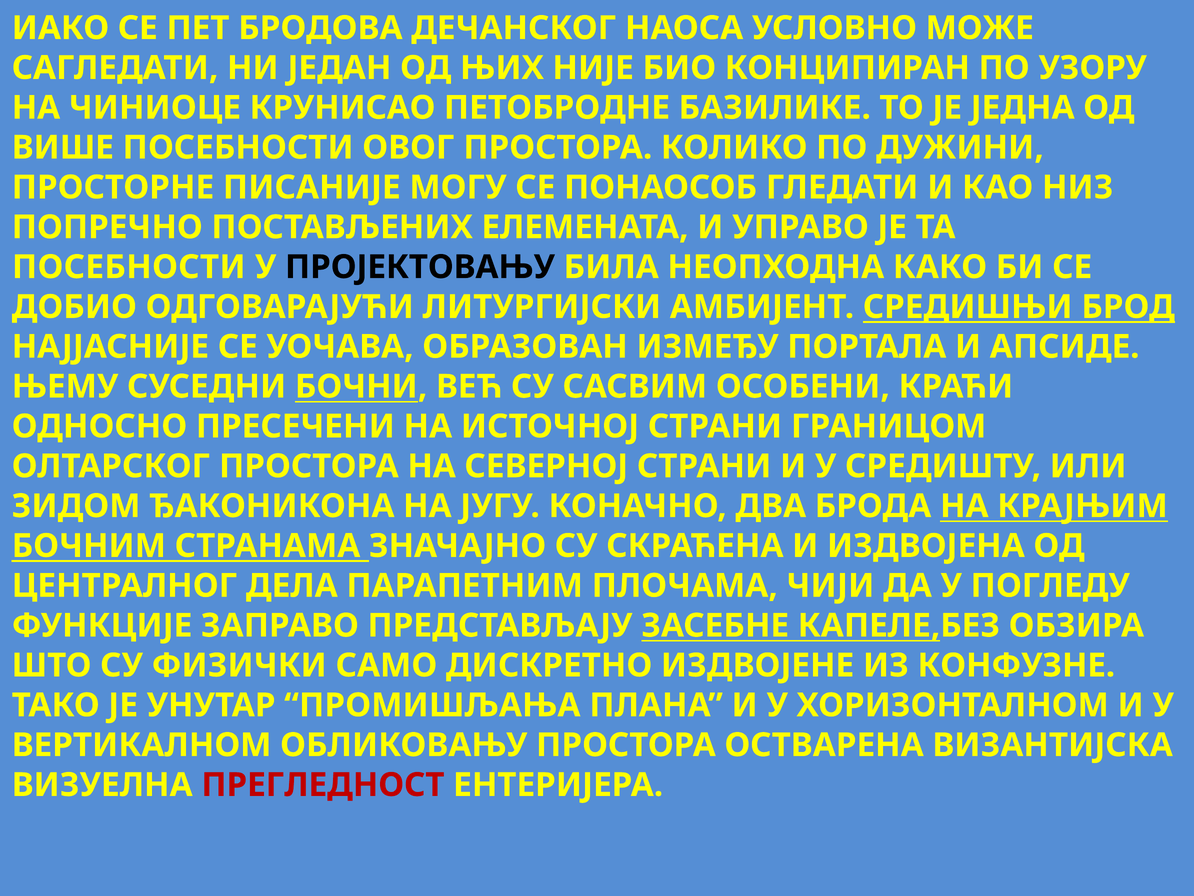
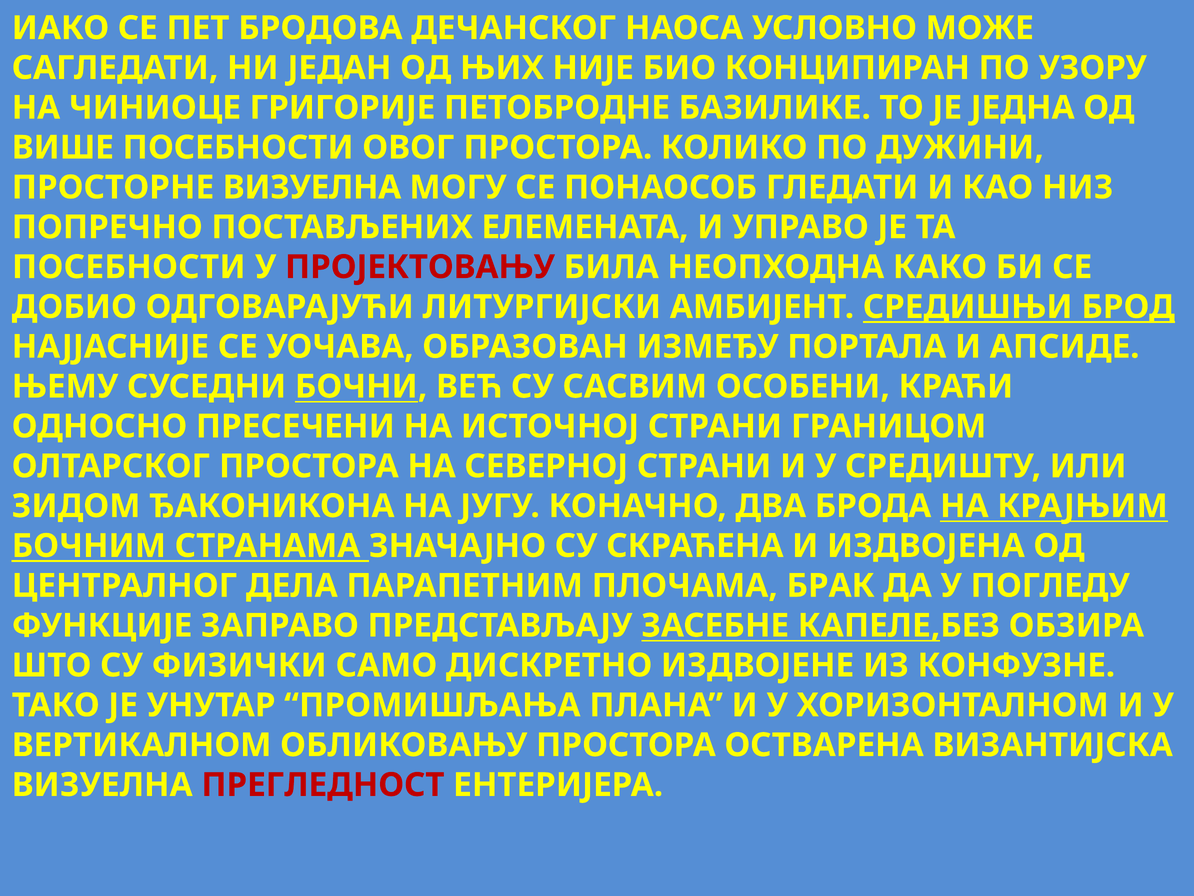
КРУНИСАО: КРУНИСАО -> ГРИГОРИЈЕ (342, 108)
ПРОСТОРНЕ ПИСАНИЈЕ: ПИСАНИЈЕ -> ВИЗУЕЛНА (312, 187)
ПРОЈЕКТОВАЊУ colour: black -> red (420, 267)
ЧИЈИ: ЧИЈИ -> БРАК (831, 585)
